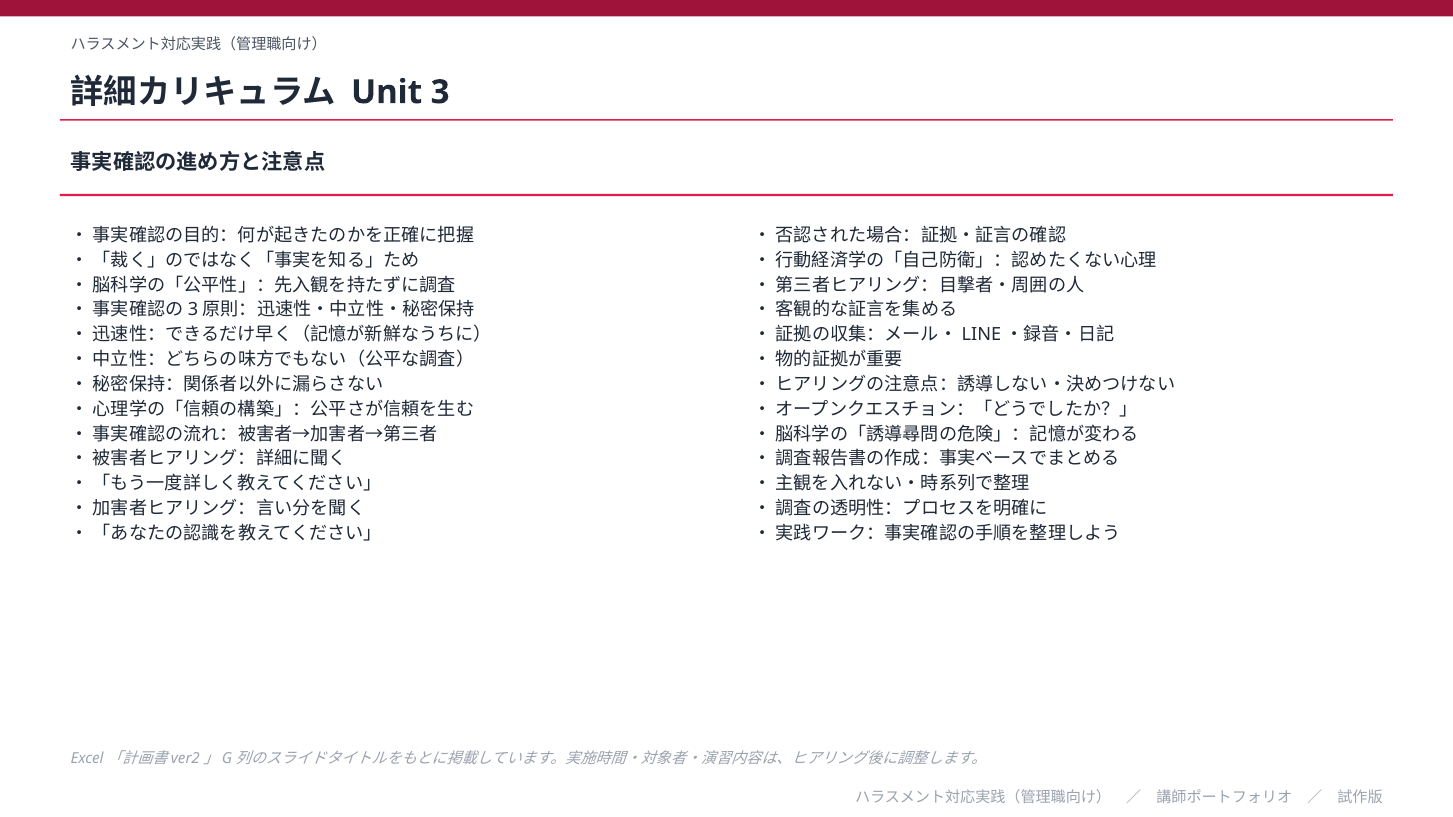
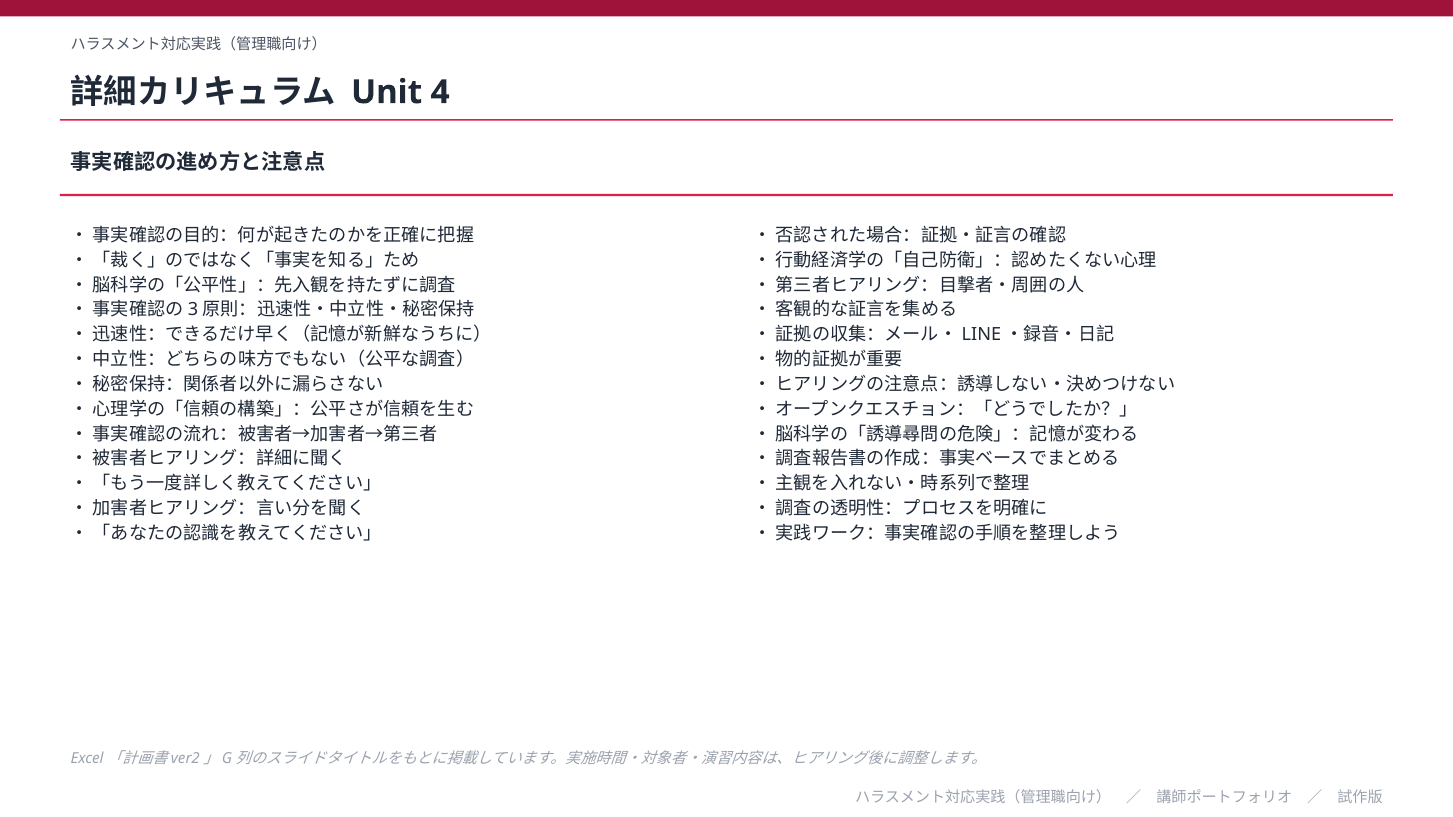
3: 3 -> 4 (440, 92)
